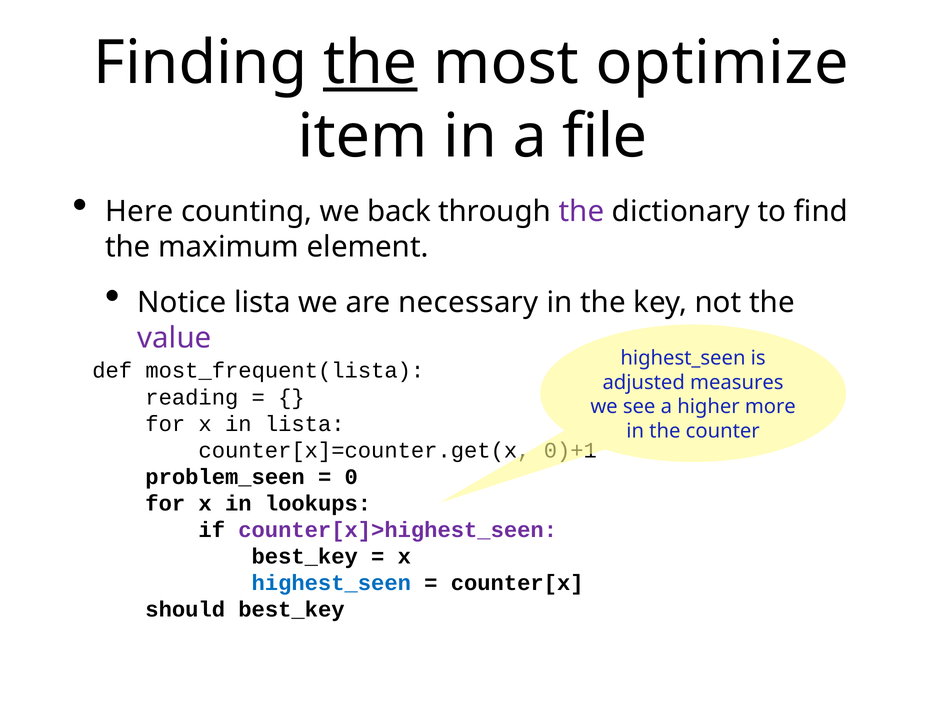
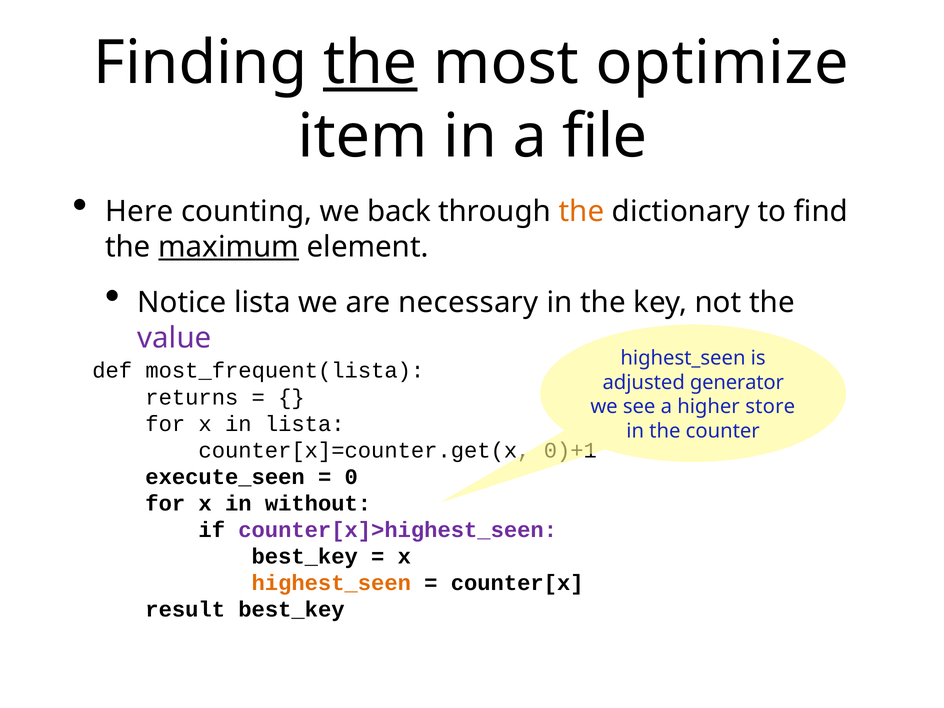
the colour: purple -> orange (581, 212)
maximum underline: none -> present (229, 247)
measures: measures -> generator (737, 382)
reading: reading -> returns (192, 397)
more: more -> store (770, 407)
problem_seen: problem_seen -> execute_seen (225, 477)
lookups: lookups -> without (318, 503)
highest_seen colour: blue -> orange (331, 583)
should: should -> result (185, 610)
